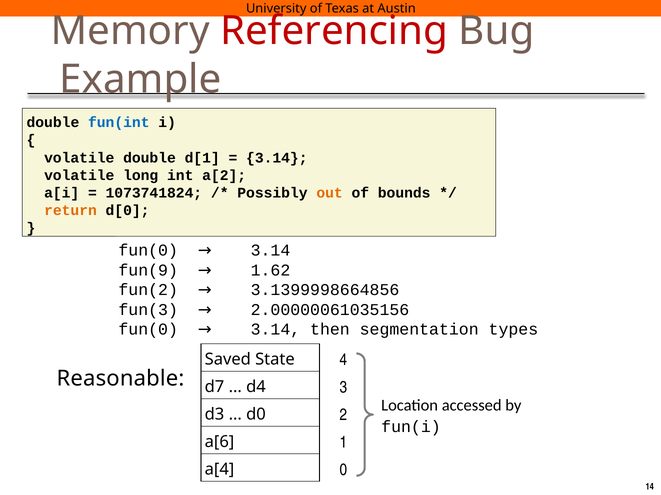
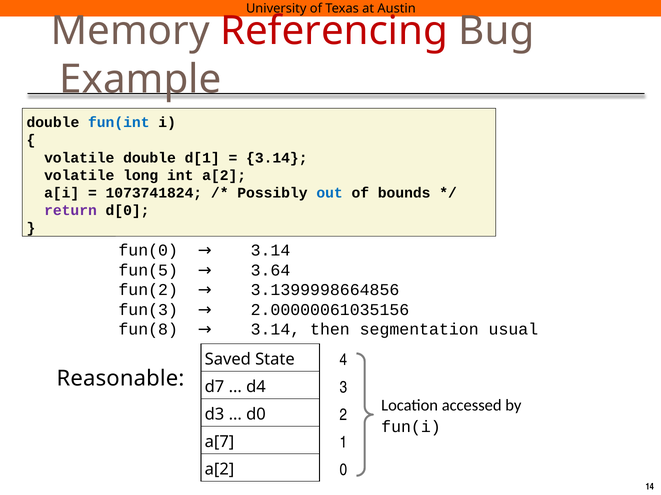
out colour: orange -> blue (330, 193)
return colour: orange -> purple (70, 211)
fun(9: fun(9 -> fun(5 (148, 271)
1.62: 1.62 -> 3.64 (270, 271)
fun(0: fun(0 -> fun(8 (148, 330)
types: types -> usual (513, 330)
a[6: a[6 -> a[7 (220, 443)
a[4: a[4 -> a[2 (220, 470)
